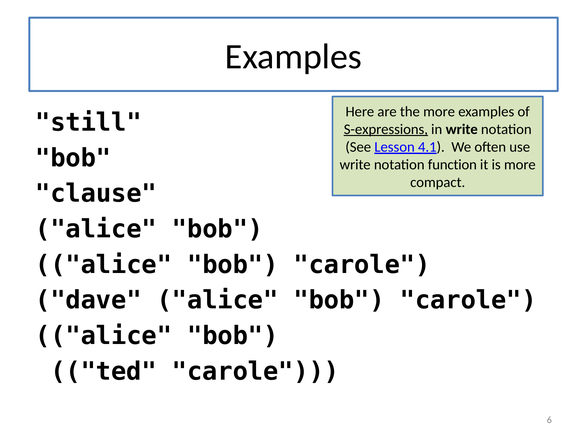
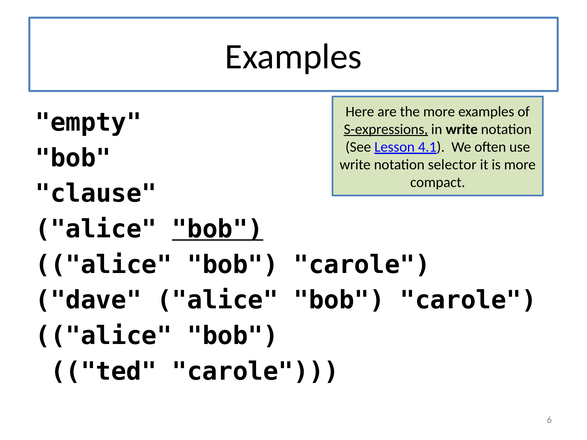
still: still -> empty (88, 123)
function: function -> selector (452, 165)
bob underline: none -> present (218, 229)
